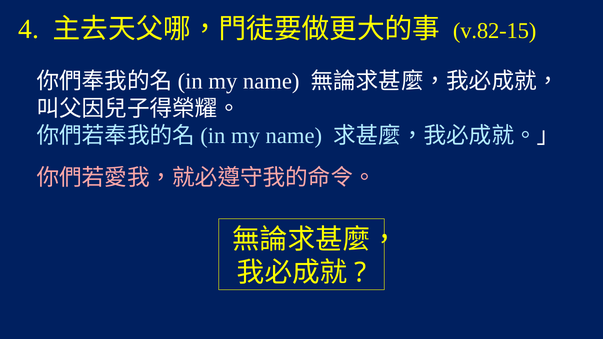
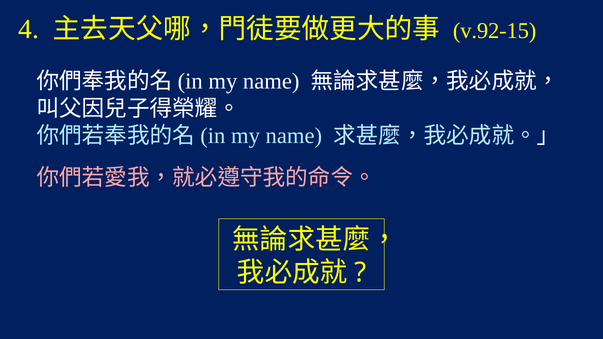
v.82-15: v.82-15 -> v.92-15 (495, 31)
